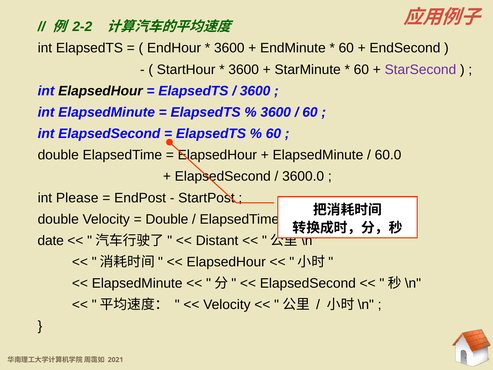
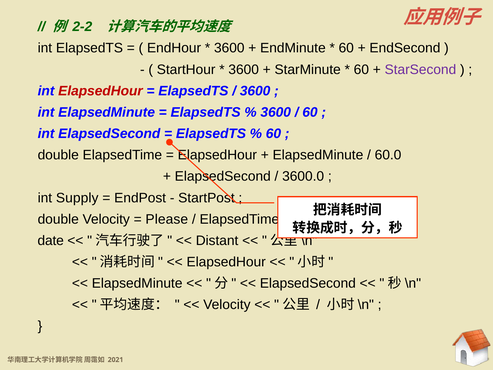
ElapsedHour colour: black -> red (100, 91)
Please: Please -> Supply (77, 198)
Double: Double -> Please (167, 219)
